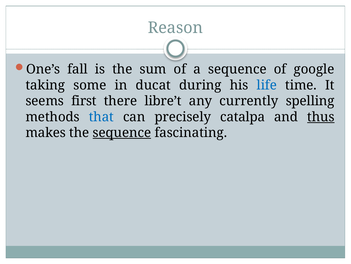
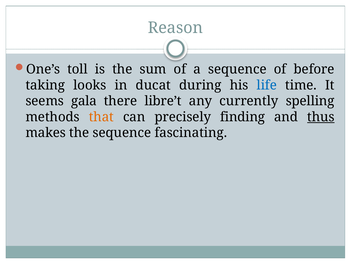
fall: fall -> toll (77, 69)
google: google -> before (314, 69)
some: some -> looks (90, 85)
first: first -> gala (84, 101)
that colour: blue -> orange (101, 117)
catalpa: catalpa -> finding (243, 117)
sequence underline: present -> none (122, 132)
